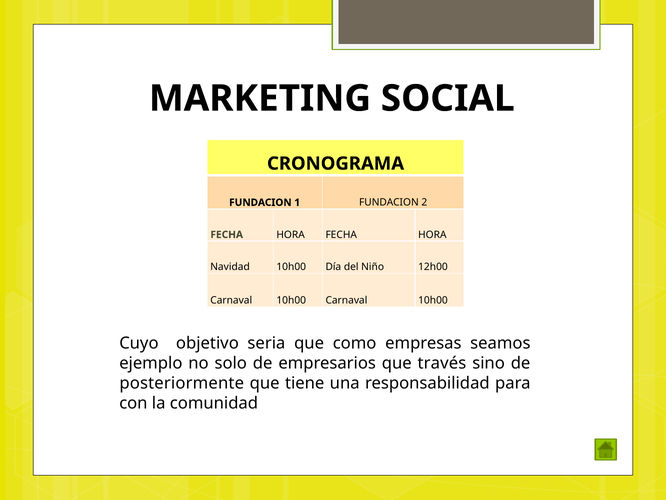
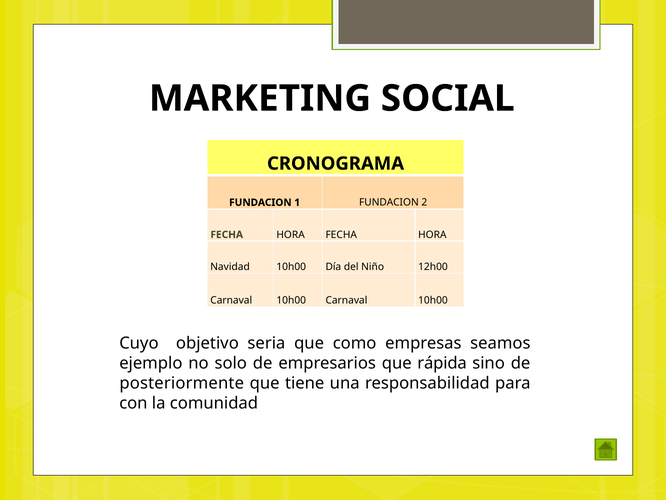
través: través -> rápida (442, 363)
